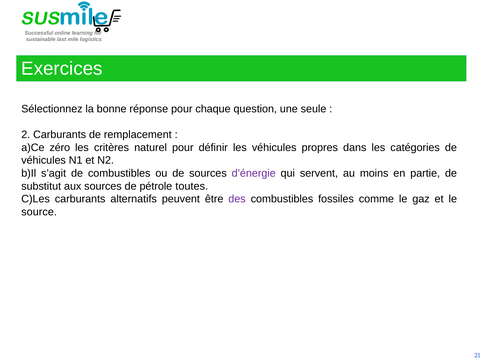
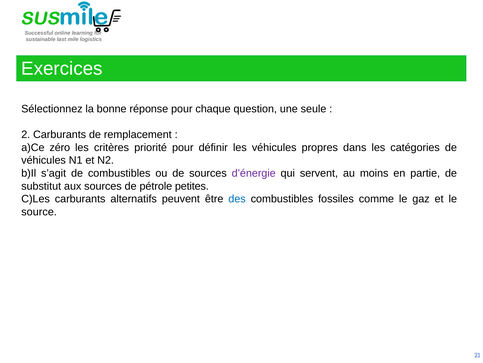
naturel: naturel -> priorité (151, 147)
toutes: toutes -> petites (192, 186)
des colour: purple -> blue (237, 199)
